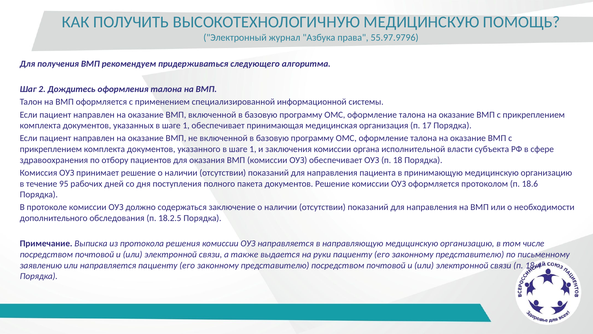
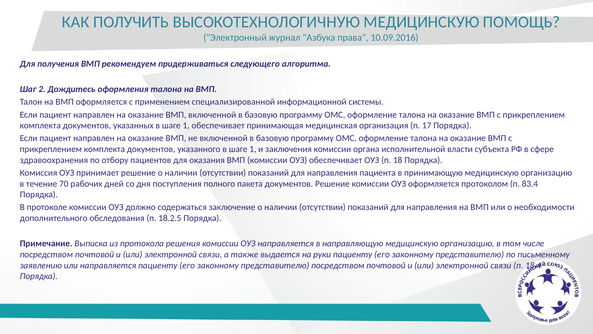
55.97.9796: 55.97.9796 -> 10.09.2016 (395, 37)
95: 95 -> 70 (64, 183)
18.6: 18.6 -> 83.4 (530, 183)
